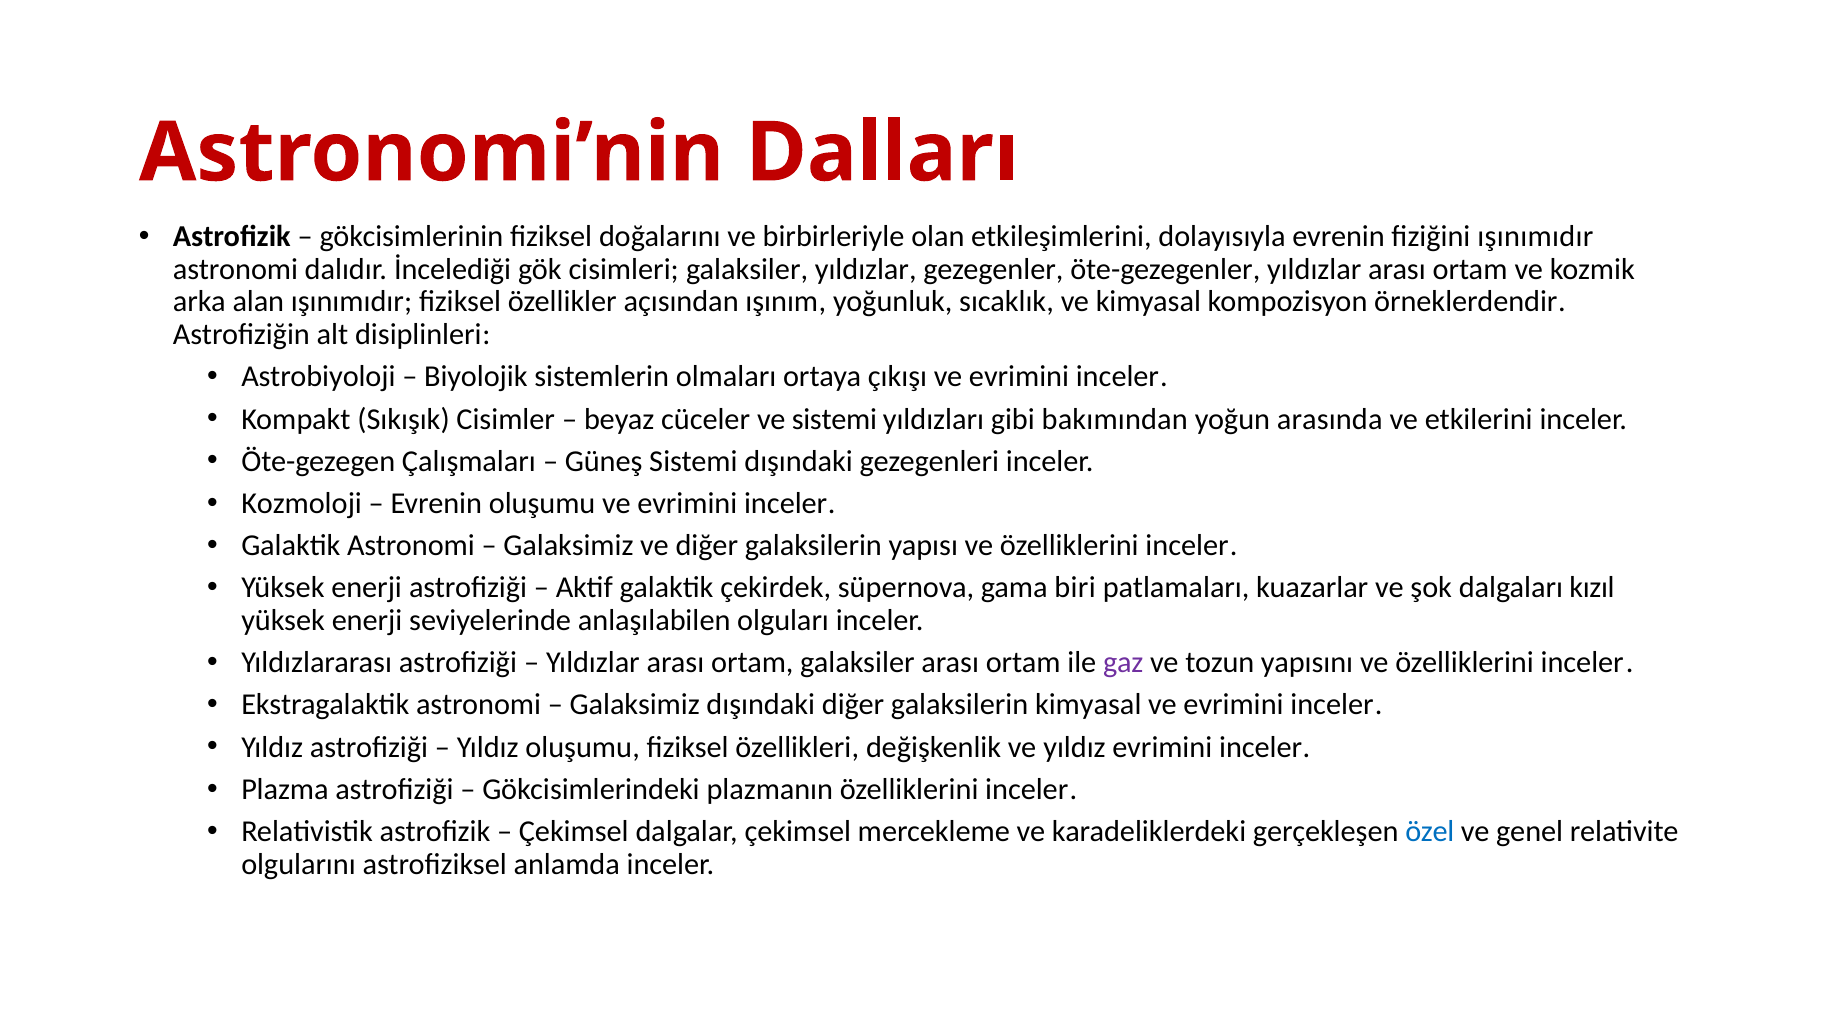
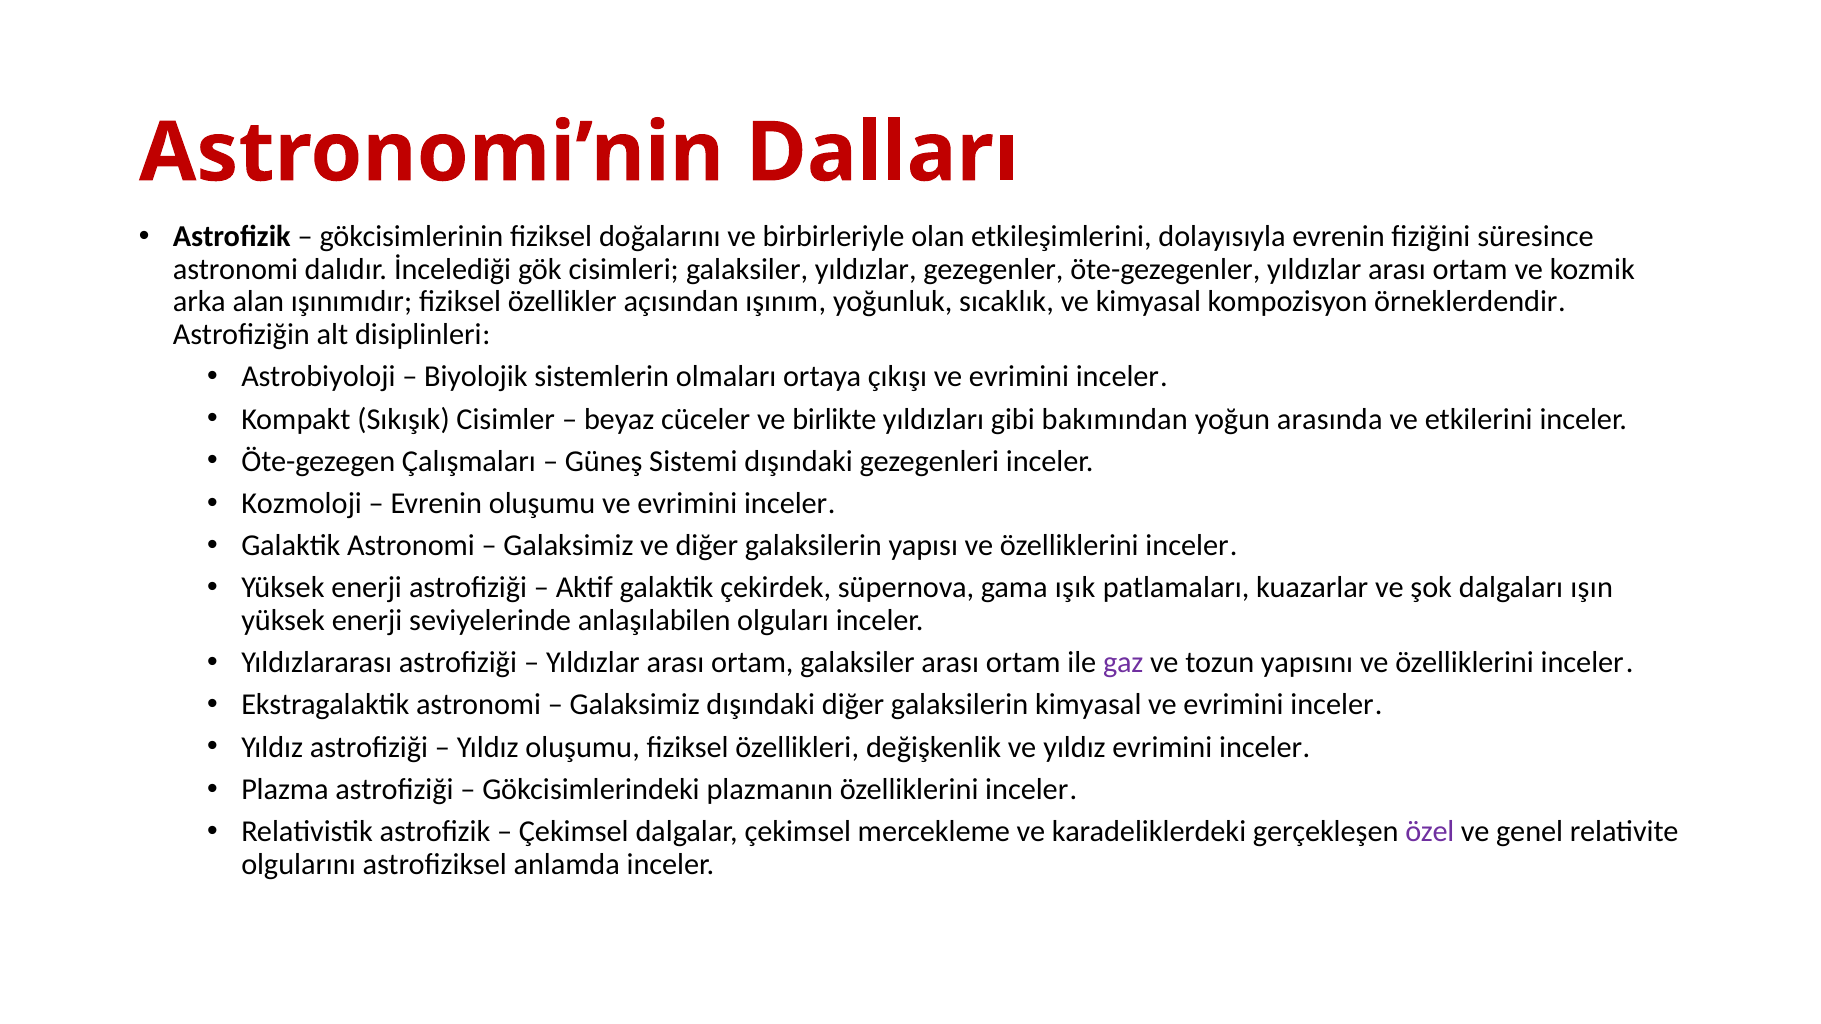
fiziğini ışınımıdır: ışınımıdır -> süresince (1536, 237)
ve sistemi: sistemi -> birlikte (834, 419)
biri: biri -> ışık (1075, 588)
kızıl: kızıl -> ışın (1592, 588)
özel colour: blue -> purple (1430, 832)
